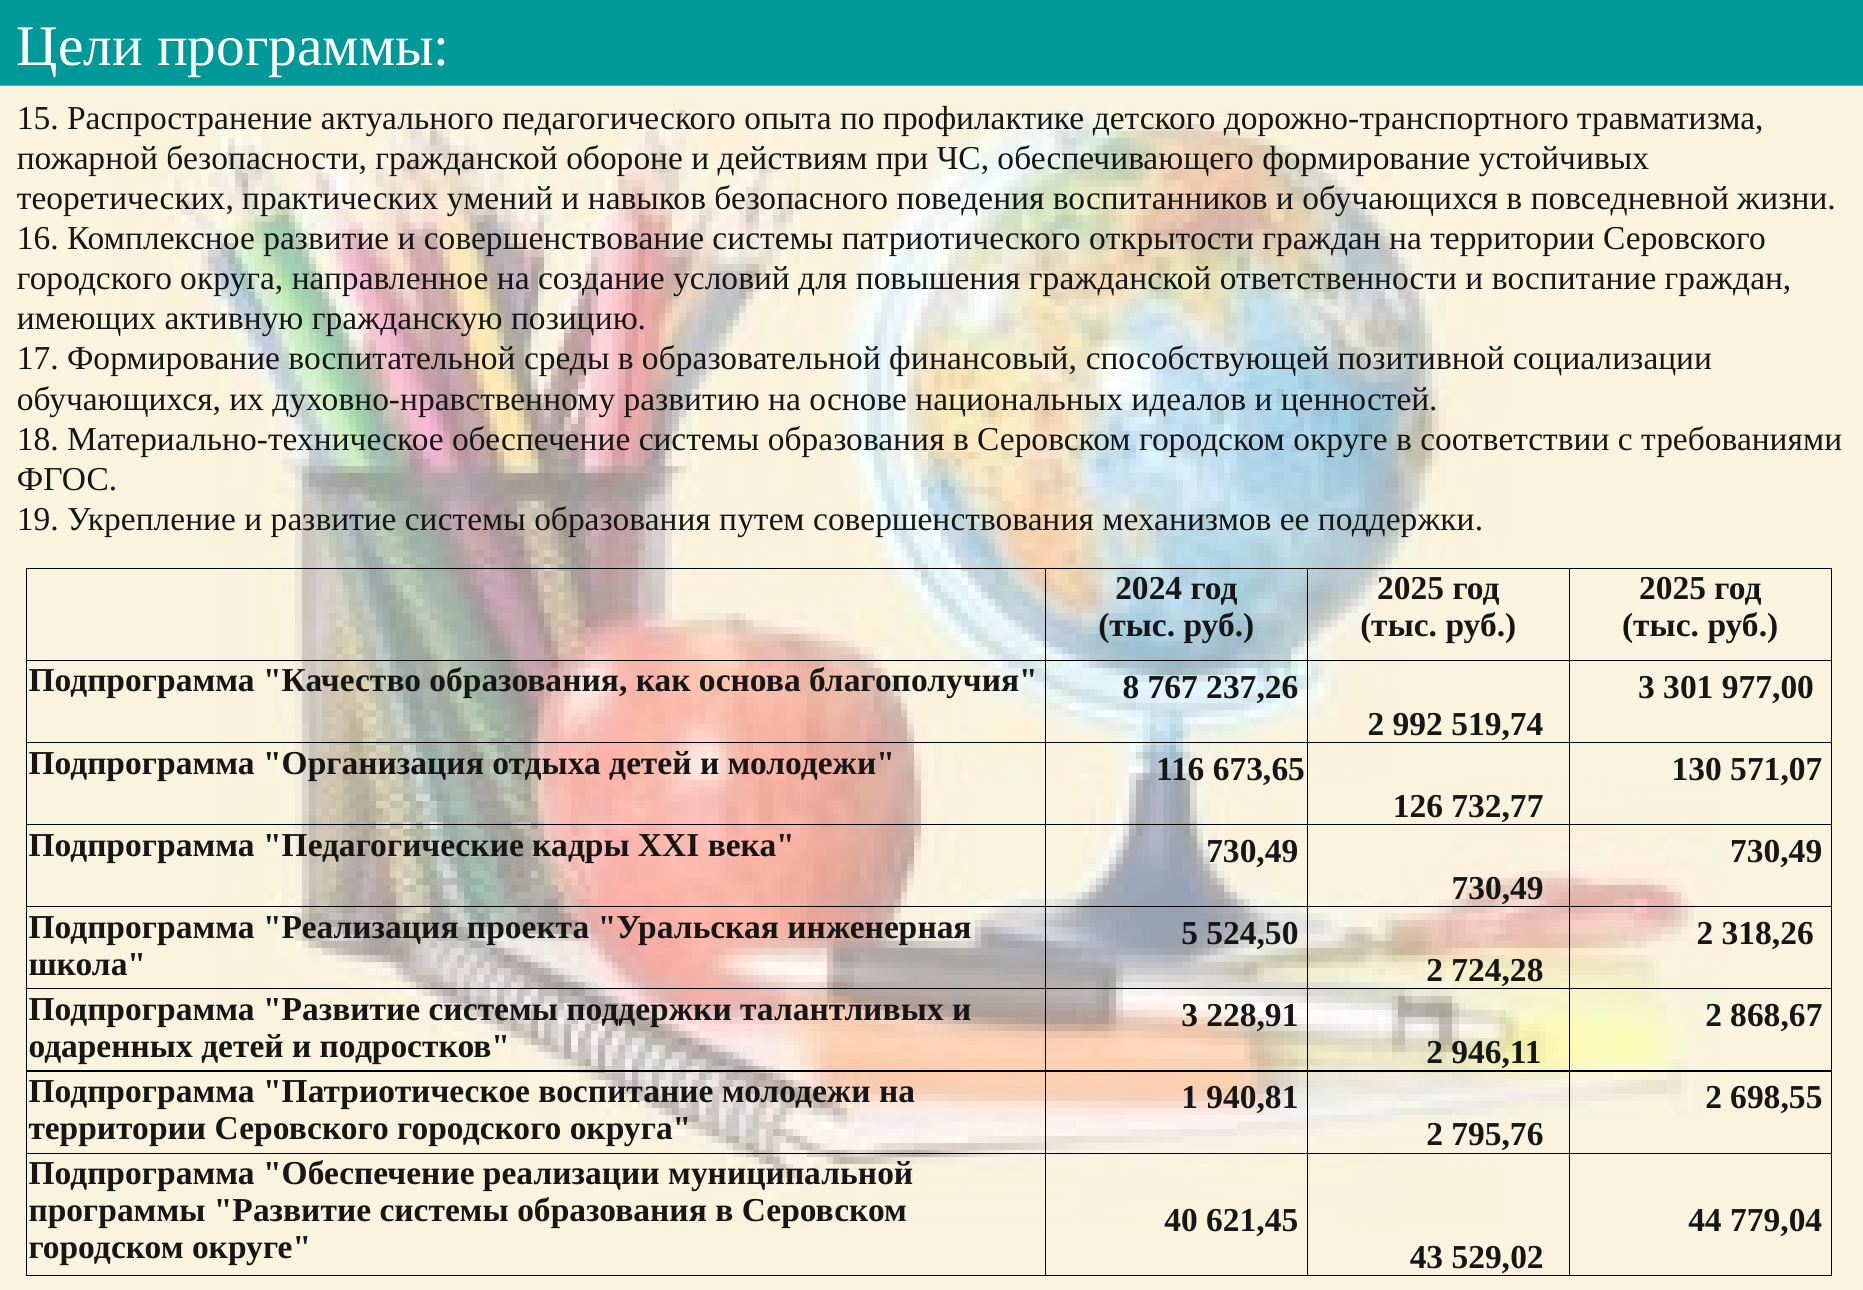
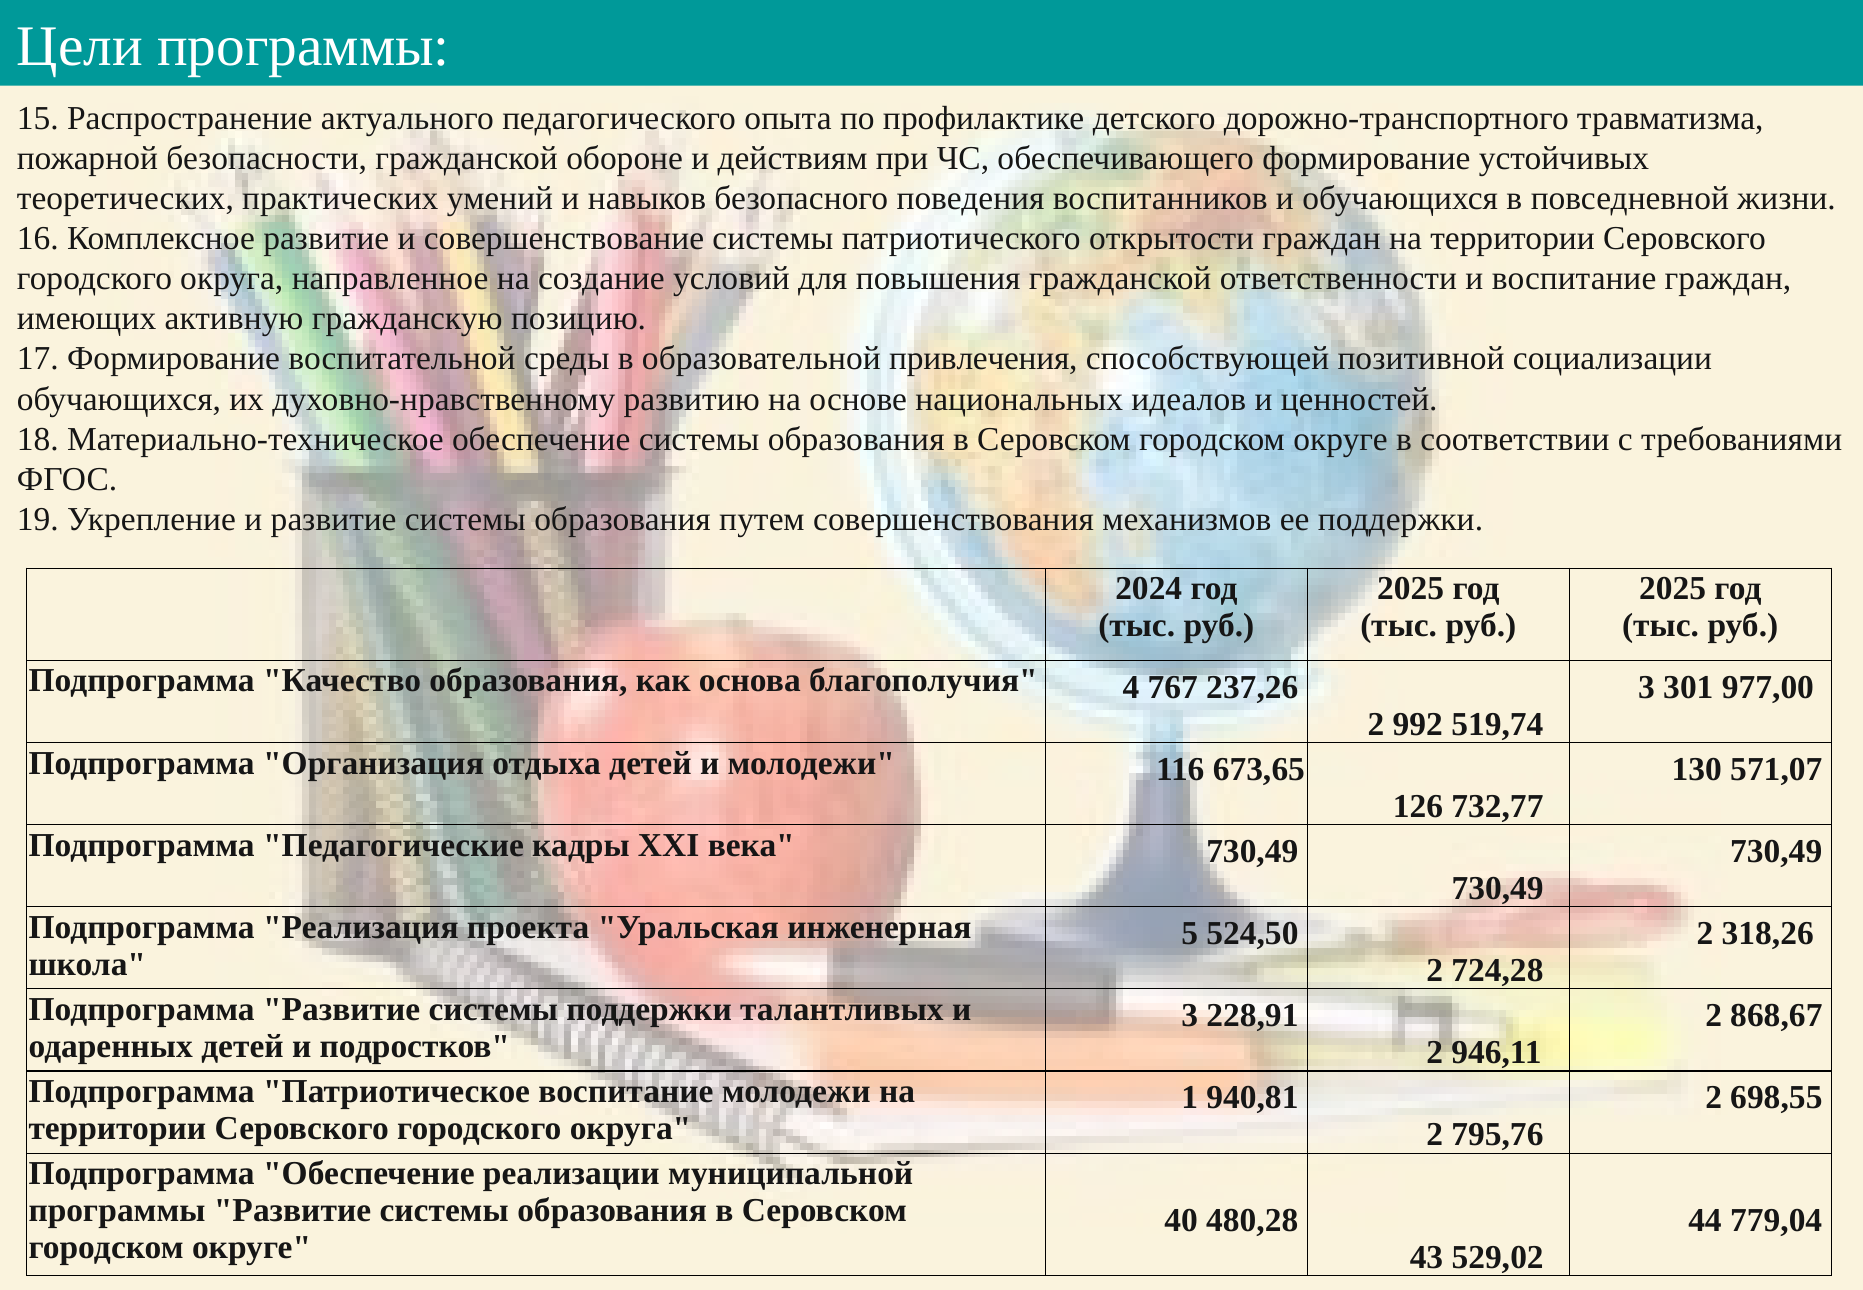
финансовый: финансовый -> привлечения (983, 359)
8: 8 -> 4 (1131, 687)
621,45: 621,45 -> 480,28 (1252, 1220)
